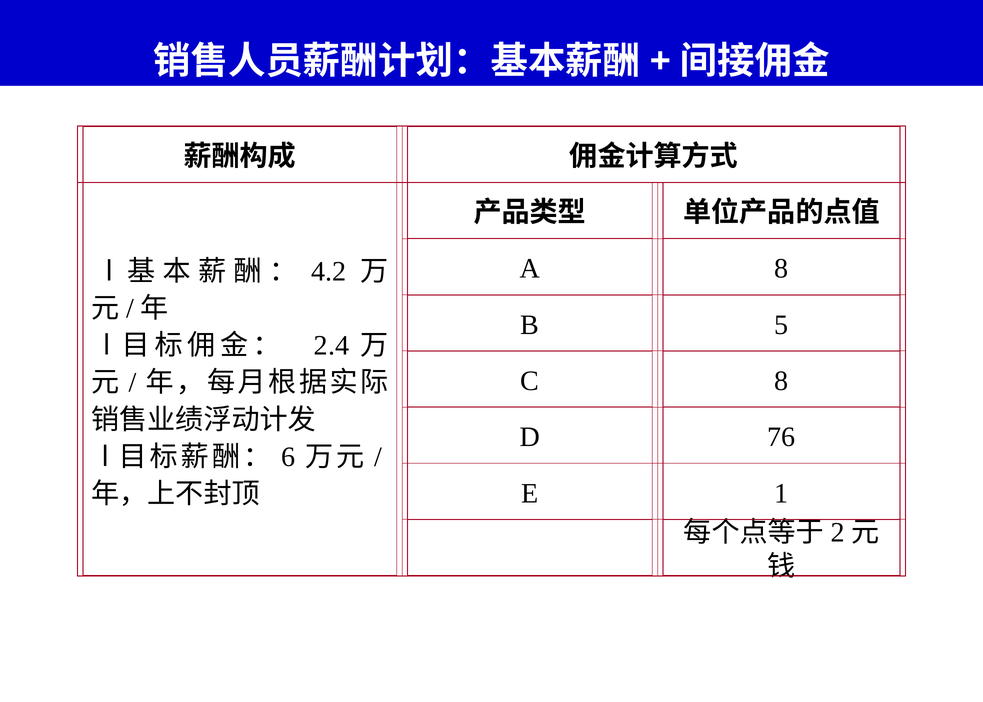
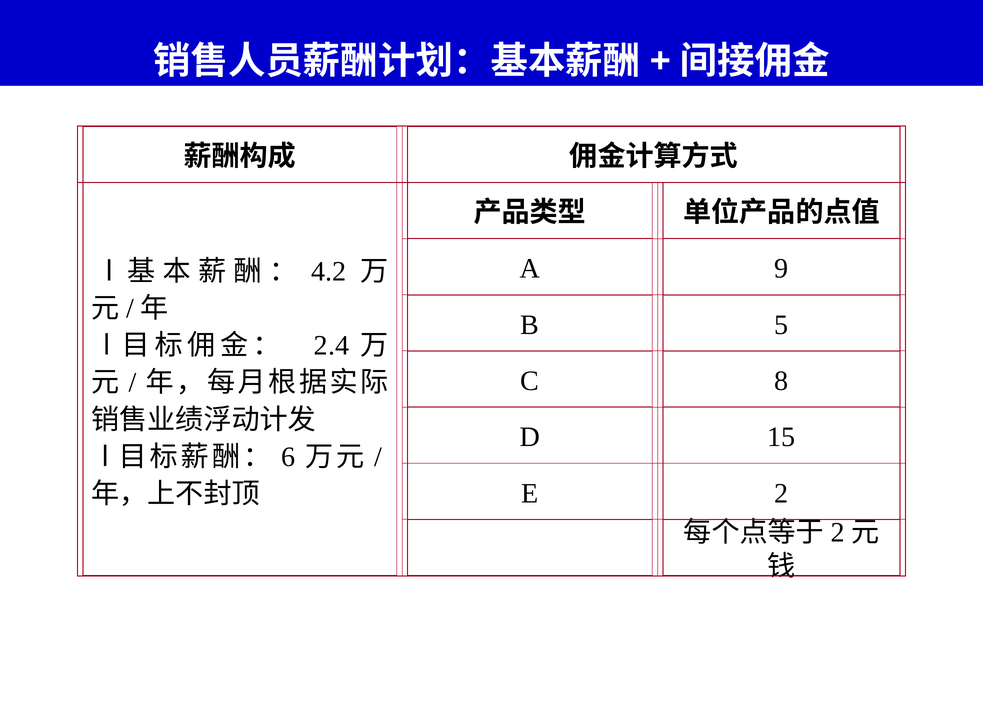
A 8: 8 -> 9 (781, 269)
76: 76 -> 15 (781, 437)
1: 1 -> 2 (781, 493)
